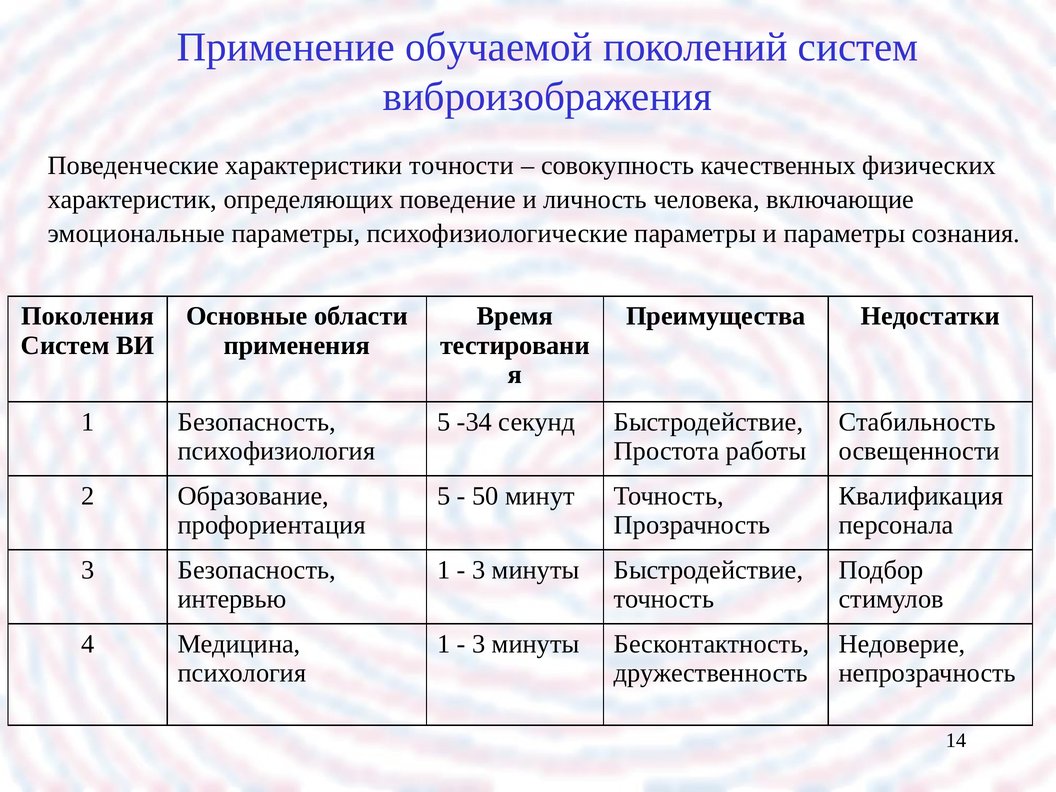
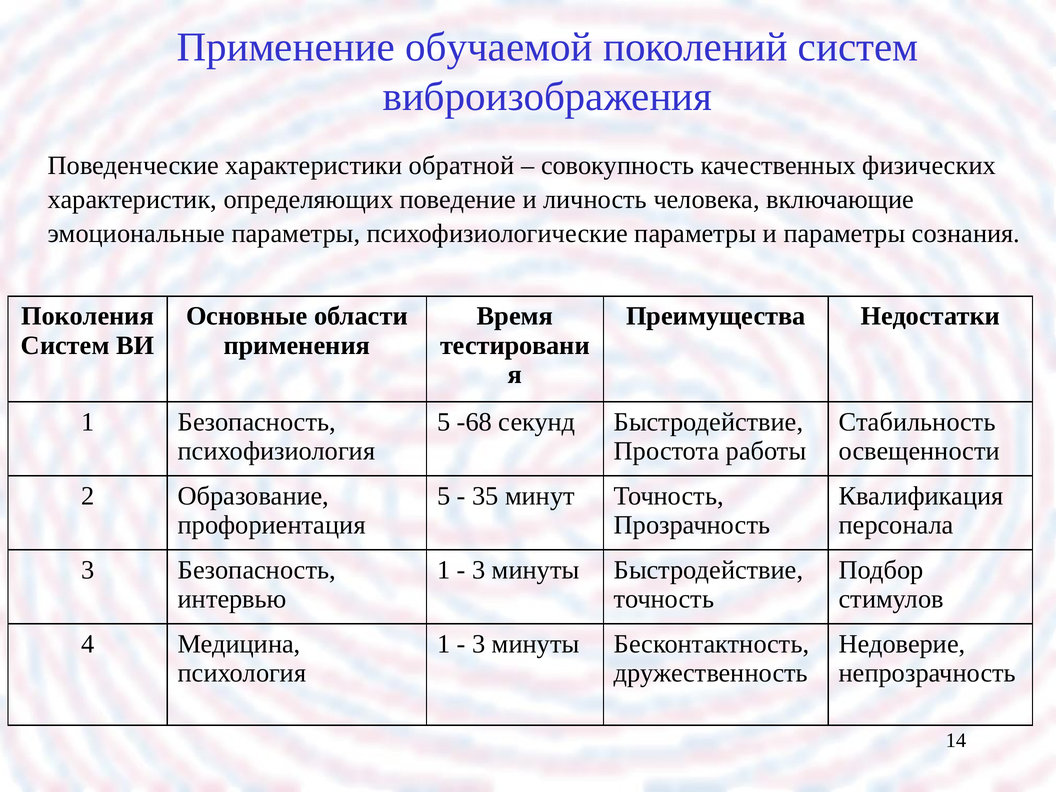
точности: точности -> обратной (462, 166)
-34: -34 -> -68 (474, 422)
50: 50 -> 35 (485, 496)
